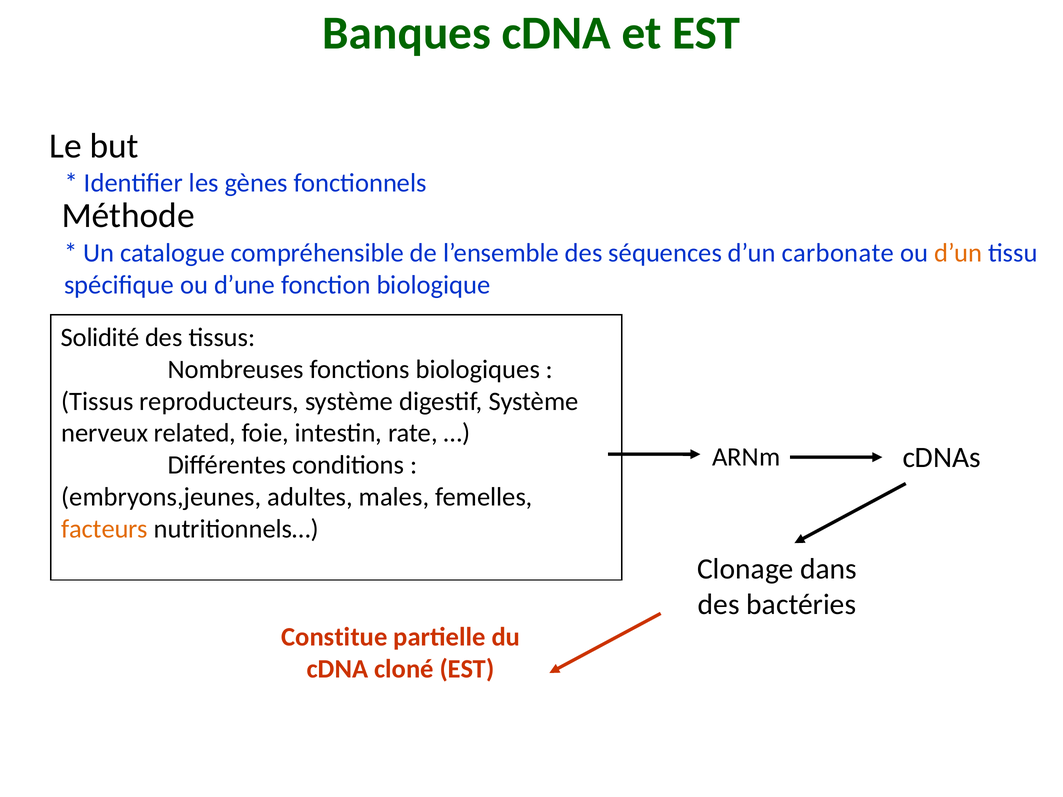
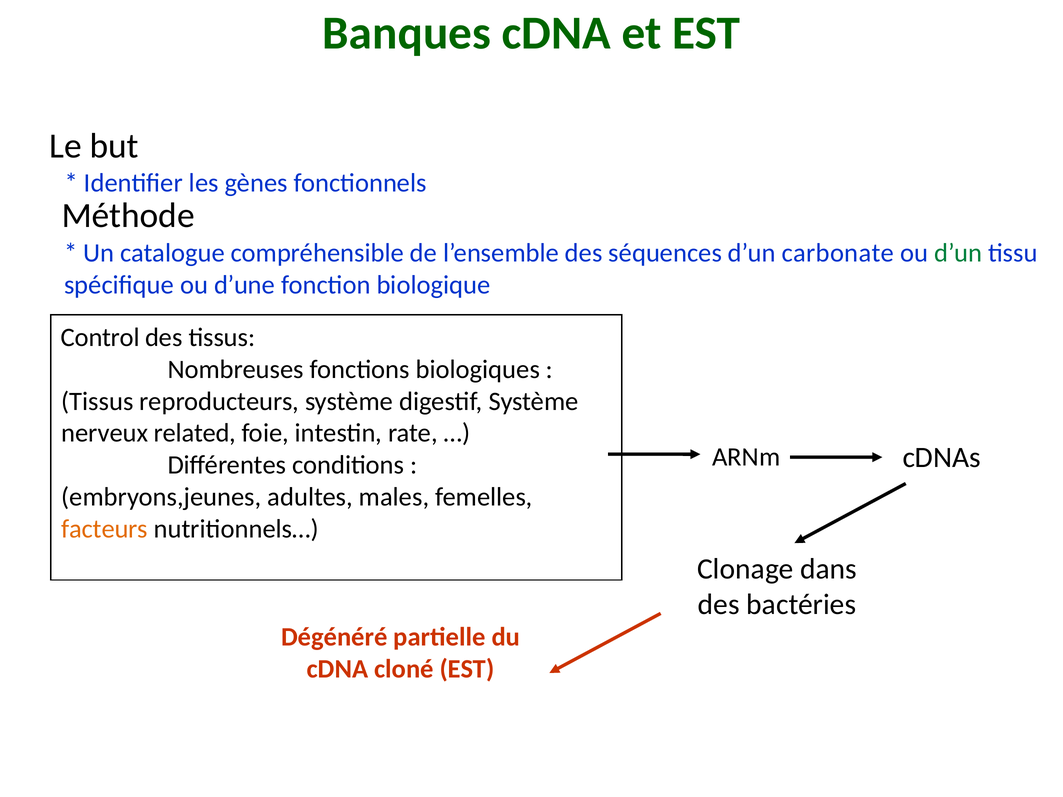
d’un colour: orange -> green (958, 253)
Solidité: Solidité -> Control (100, 338)
Constitue: Constitue -> Dégénéré (334, 637)
